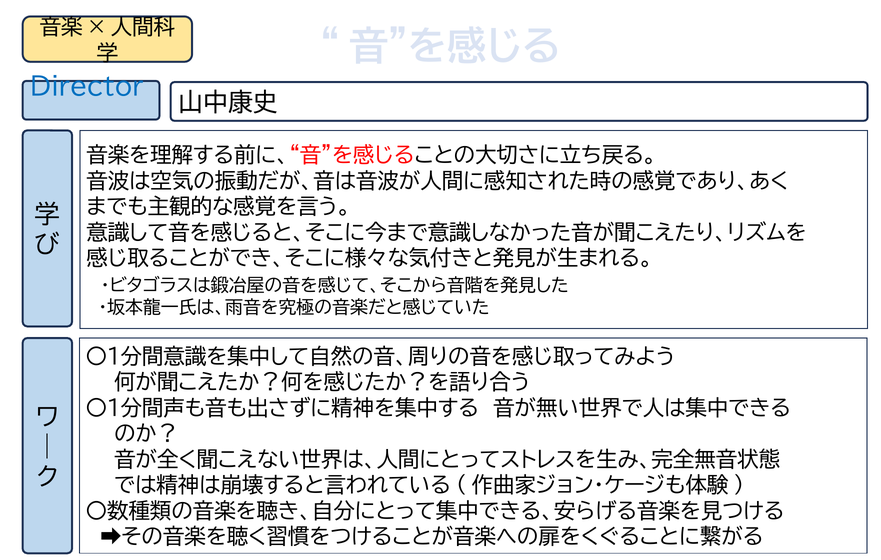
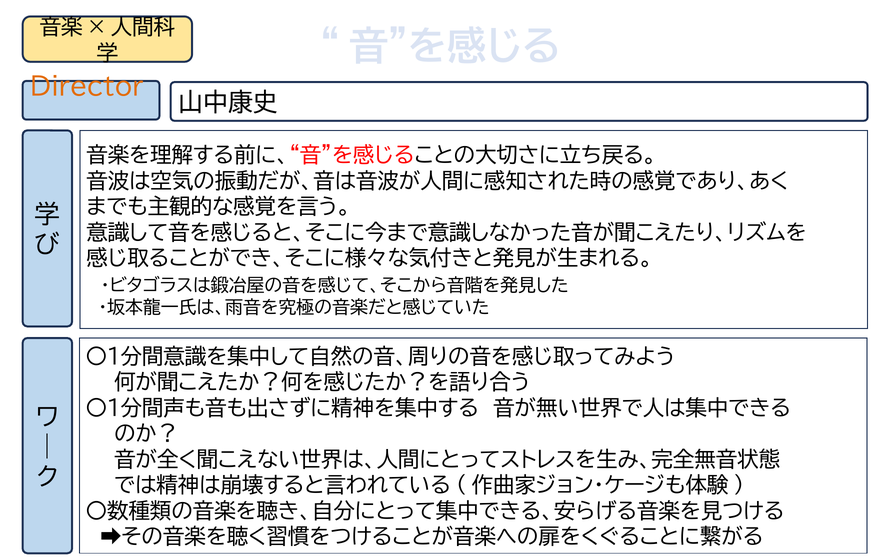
Director colour: blue -> orange (87, 87)
